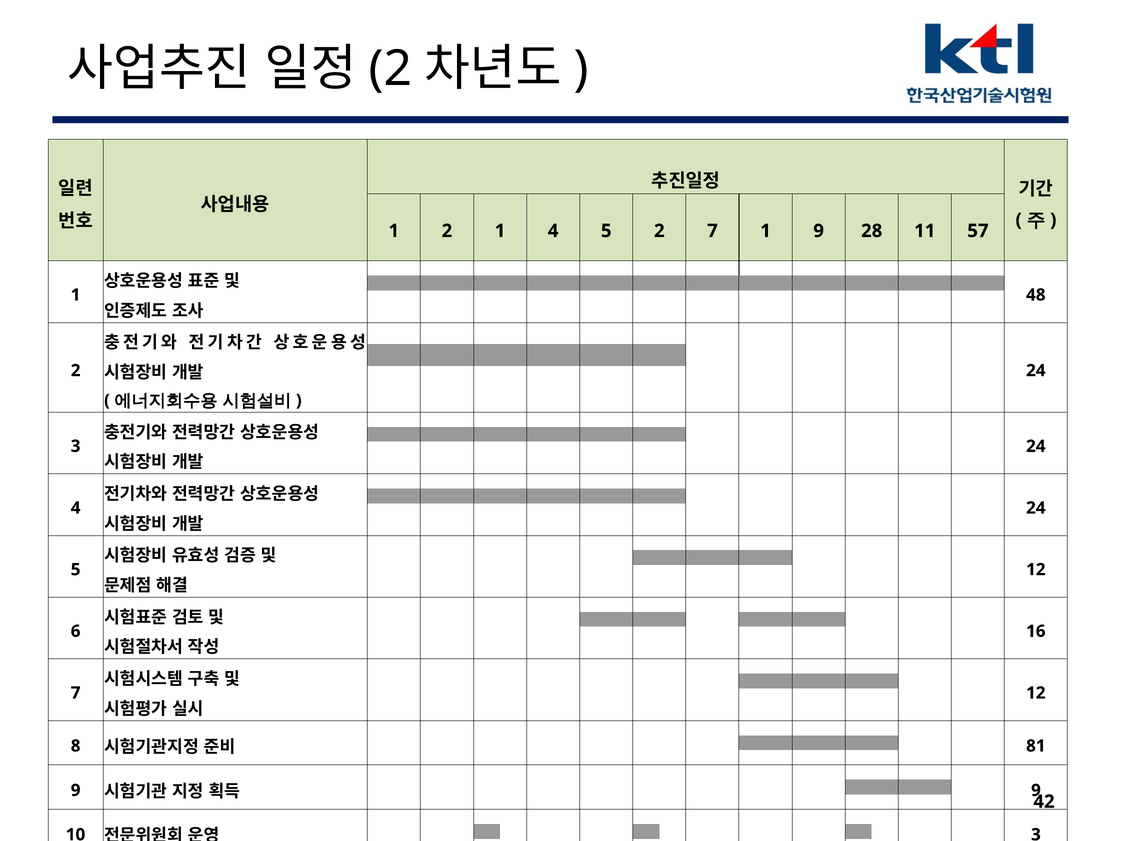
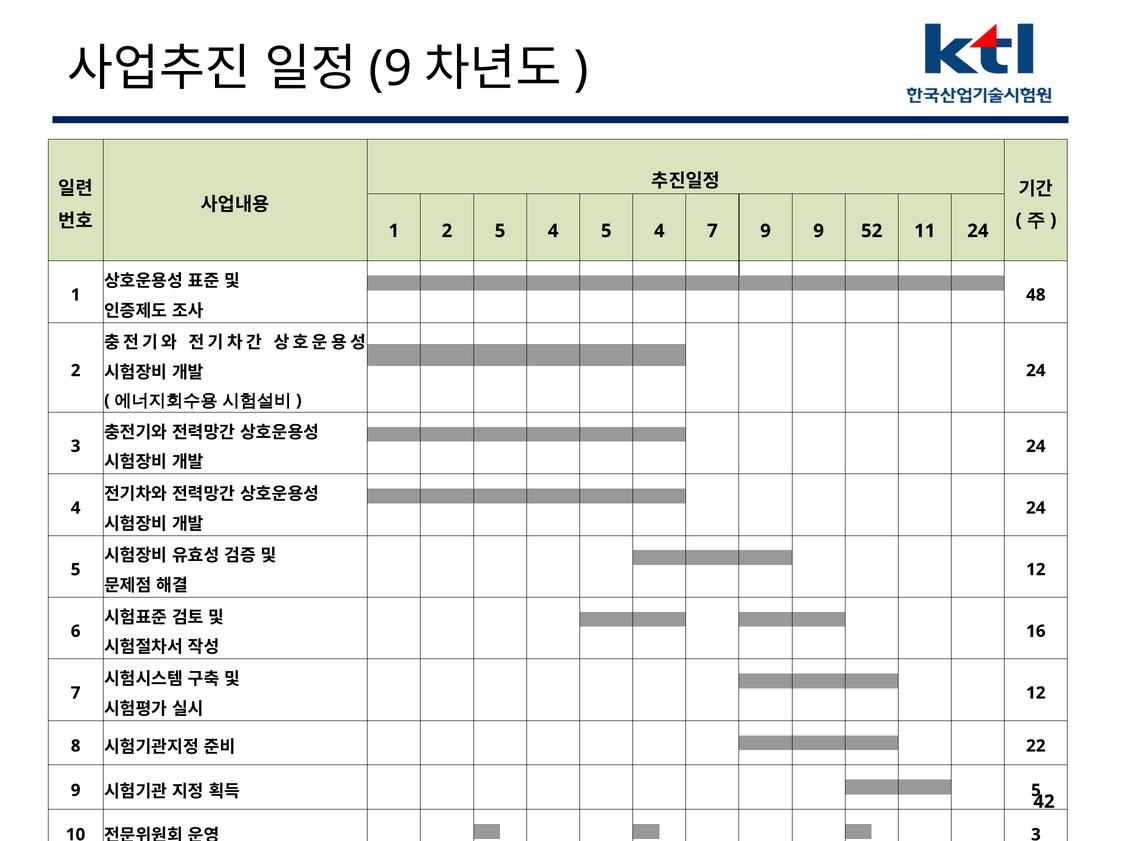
2: 2 -> 9 (391, 69)
2 1: 1 -> 5 (500, 231)
4 5 2: 2 -> 4 (659, 231)
7 1: 1 -> 9 (766, 231)
28: 28 -> 52 (872, 231)
11 57: 57 -> 24 (978, 231)
81: 81 -> 22 (1036, 746)
9: 9 -> 5 (1036, 791)
